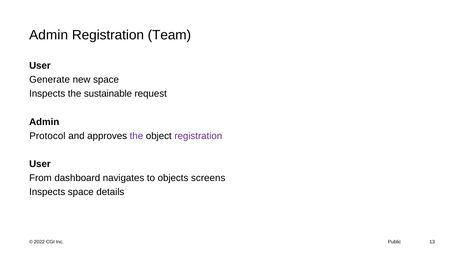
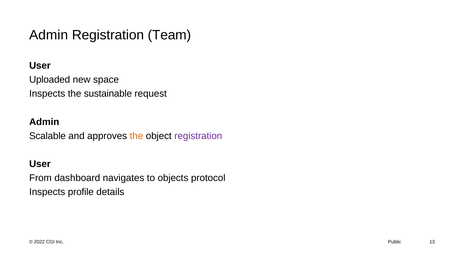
Generate: Generate -> Uploaded (50, 80)
Protocol: Protocol -> Scalable (47, 136)
the colour: purple -> orange (136, 136)
screens: screens -> protocol (208, 178)
Inspects space: space -> profile (81, 192)
